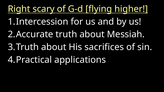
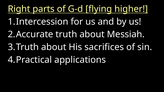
scary: scary -> parts (44, 9)
